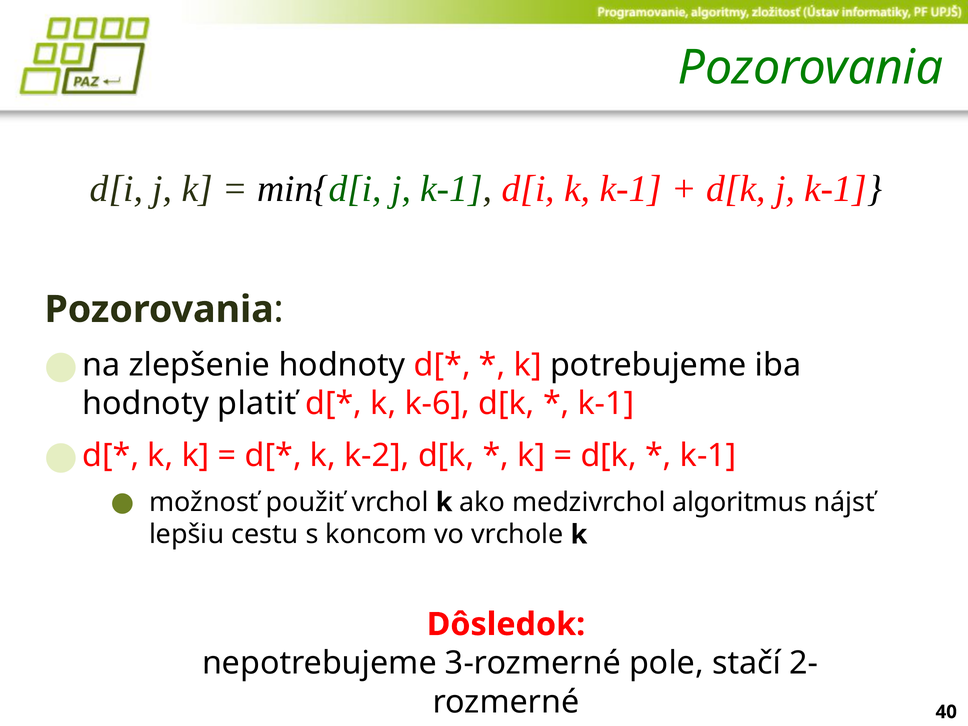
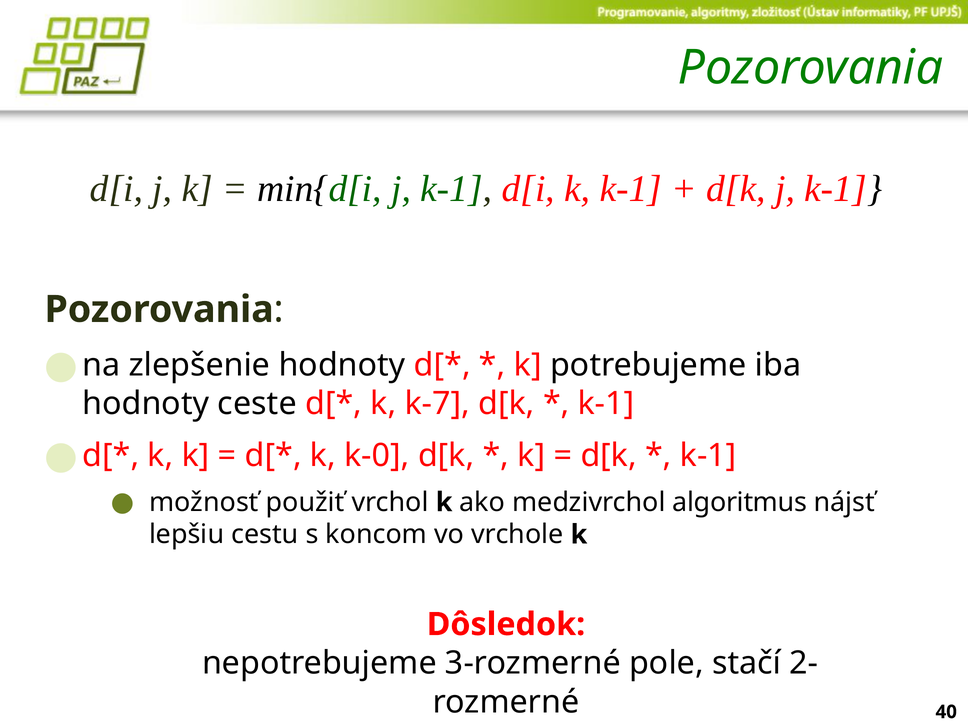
platiť: platiť -> ceste (257, 404)
k-6: k-6 -> k-7 (437, 404)
k-2: k-2 -> k-0 (377, 455)
